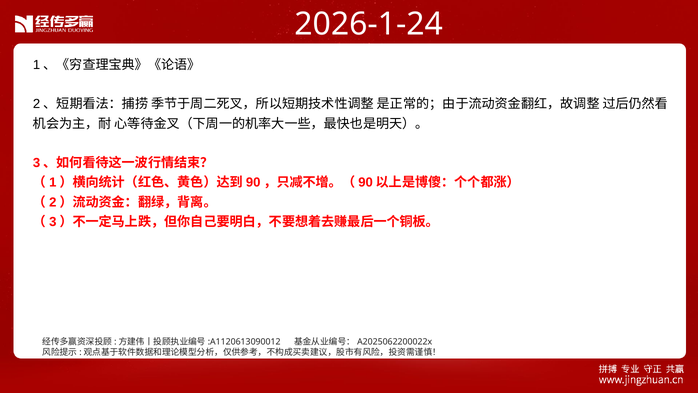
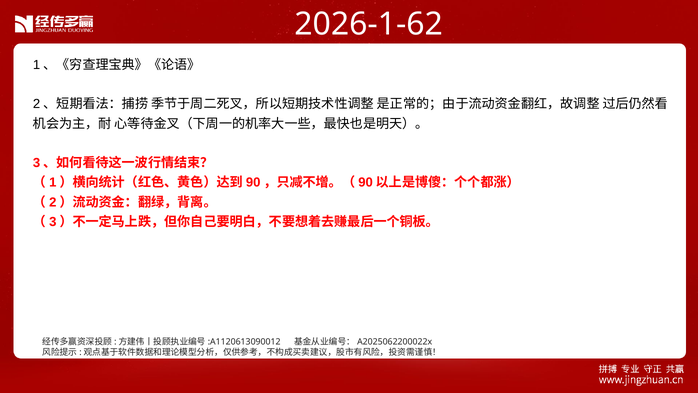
2026-1-24: 2026-1-24 -> 2026-1-62 (369, 24)
